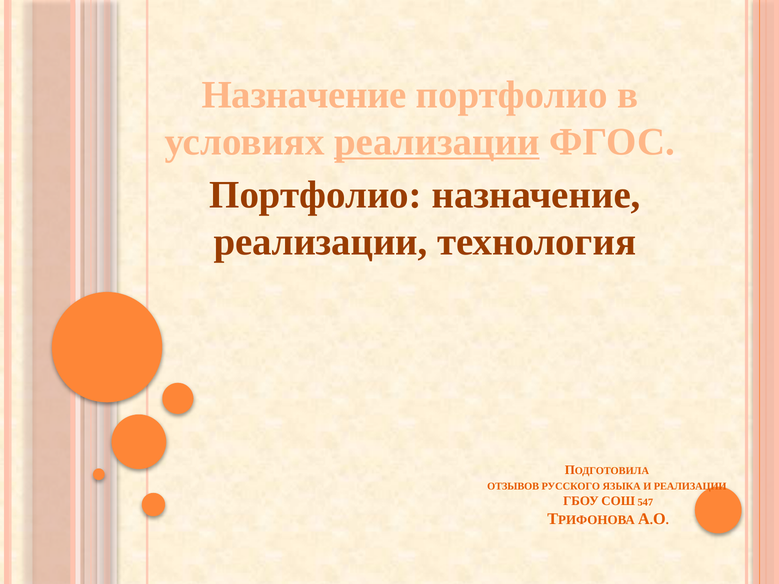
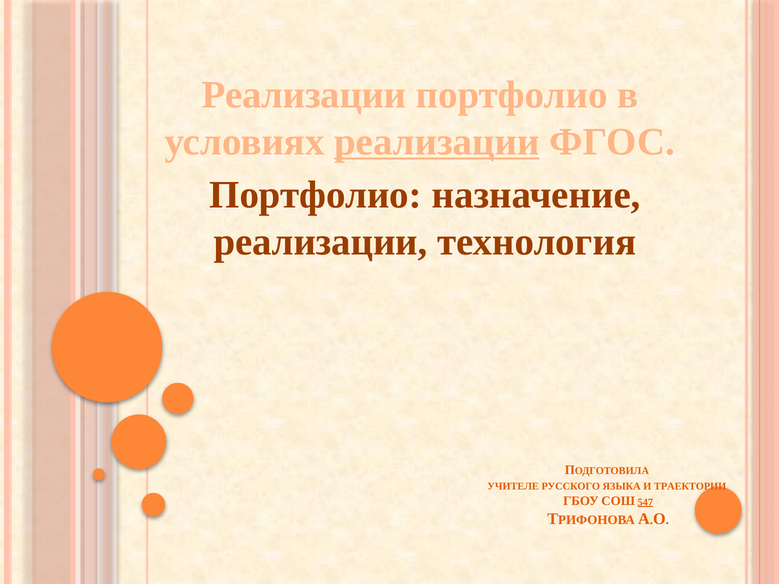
Назначение: Назначение -> Реализации (304, 95)
ОТЗЫВОВ: ОТЗЫВОВ -> УЧИТЕЛЕ (513, 487)
И РЕАЛИЗАЦИИ: РЕАЛИЗАЦИИ -> ТРАЕКТОРИИ (690, 487)
547 underline: none -> present (645, 502)
